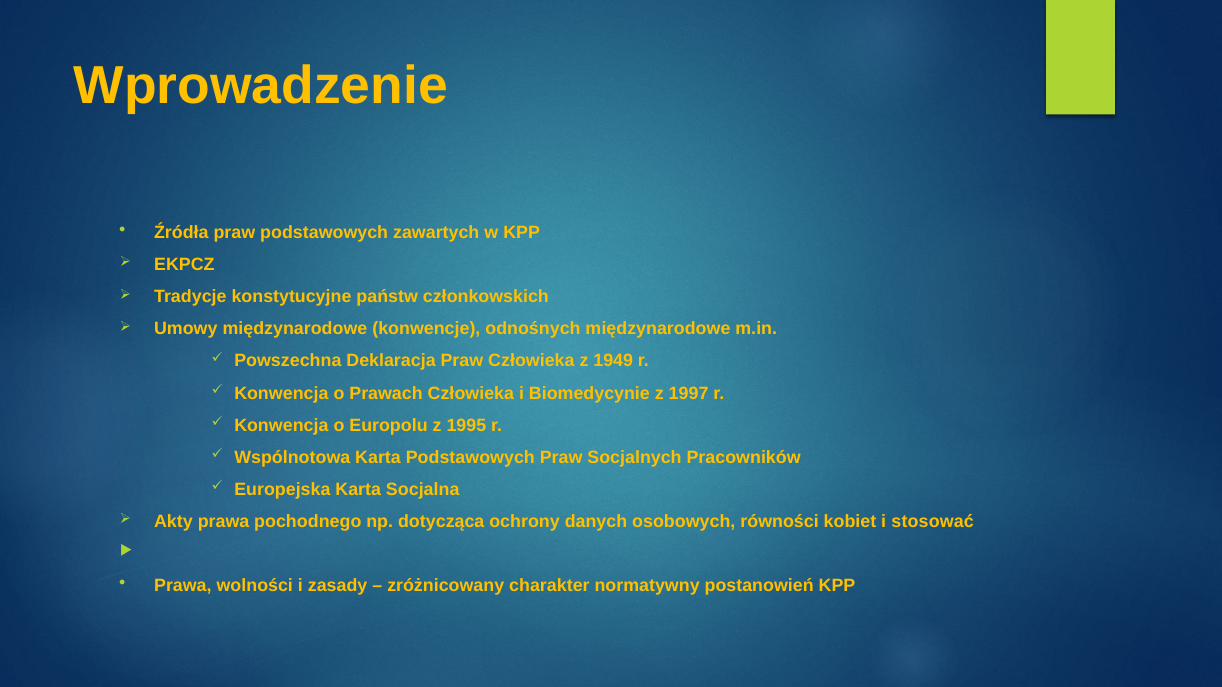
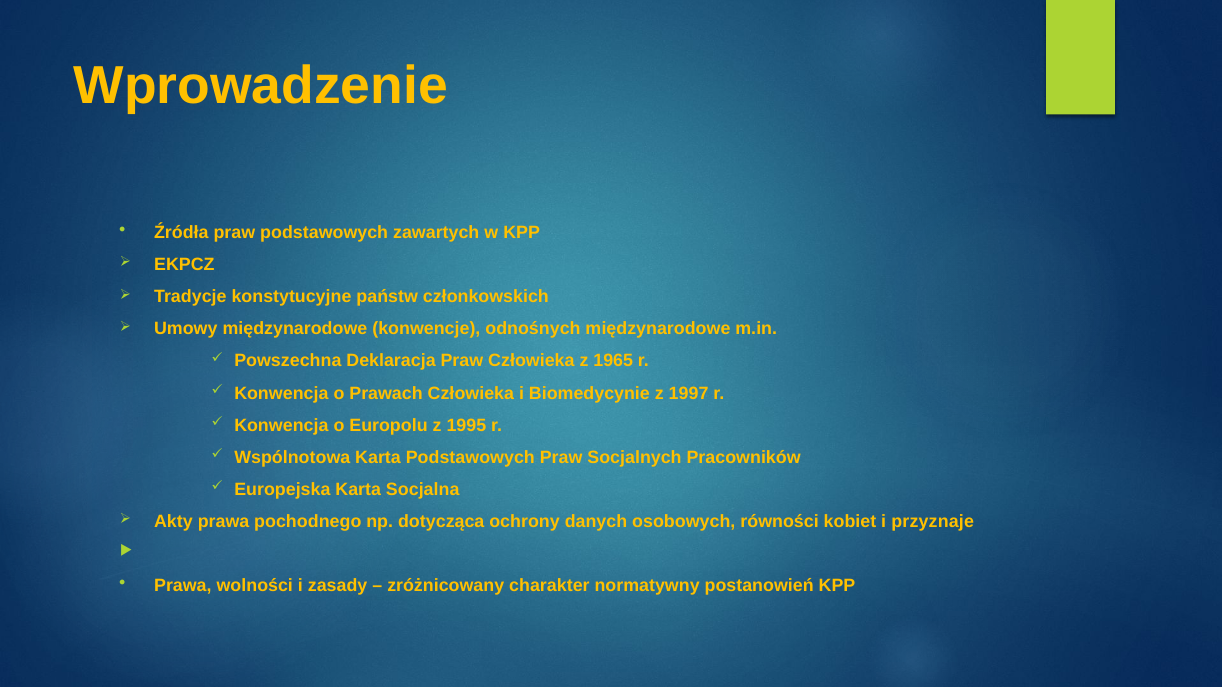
1949: 1949 -> 1965 (613, 361)
stosować: stosować -> przyznaje (933, 522)
